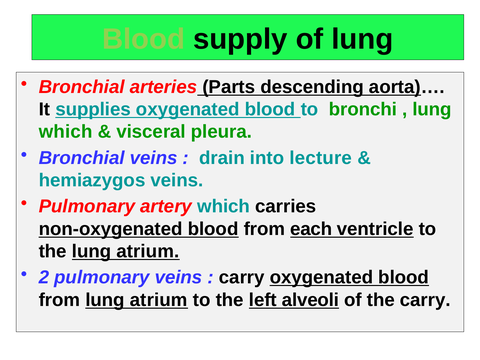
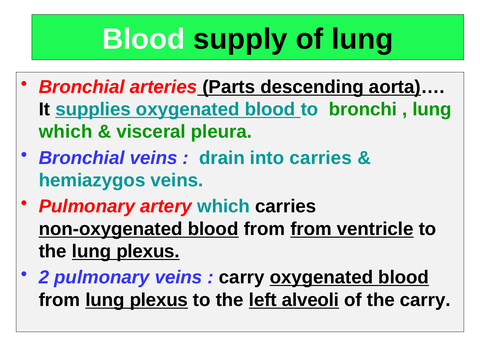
Blood colour: light green -> white (144, 39)
into lecture: lecture -> carries (321, 158)
from each: each -> from (311, 229)
the lung atrium: atrium -> plexus (148, 251)
from lung atrium: atrium -> plexus (159, 300)
